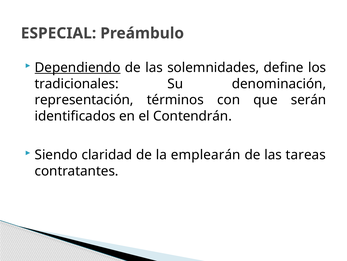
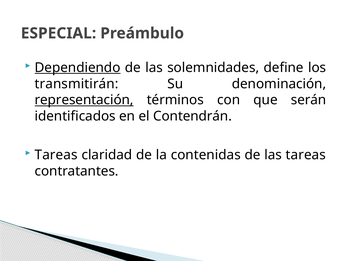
tradicionales: tradicionales -> transmitirán (77, 84)
representación underline: none -> present (84, 100)
Siendo: Siendo -> Tareas (56, 154)
emplearán: emplearán -> contenidas (206, 154)
